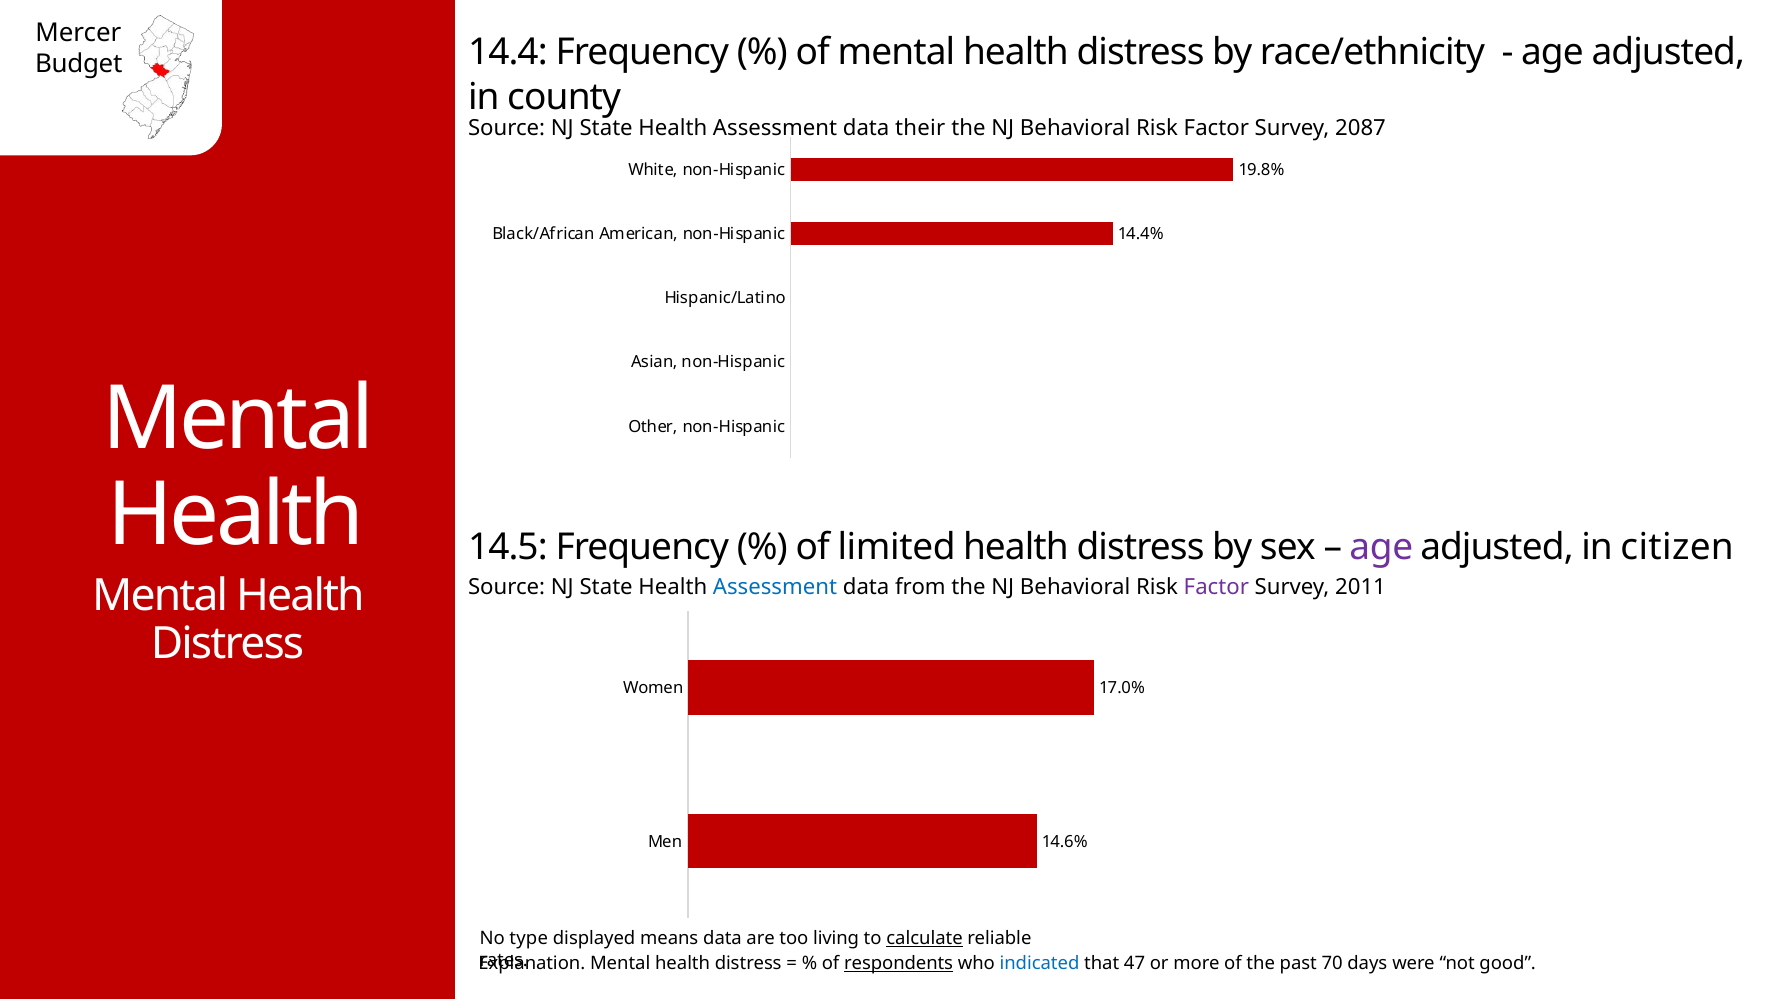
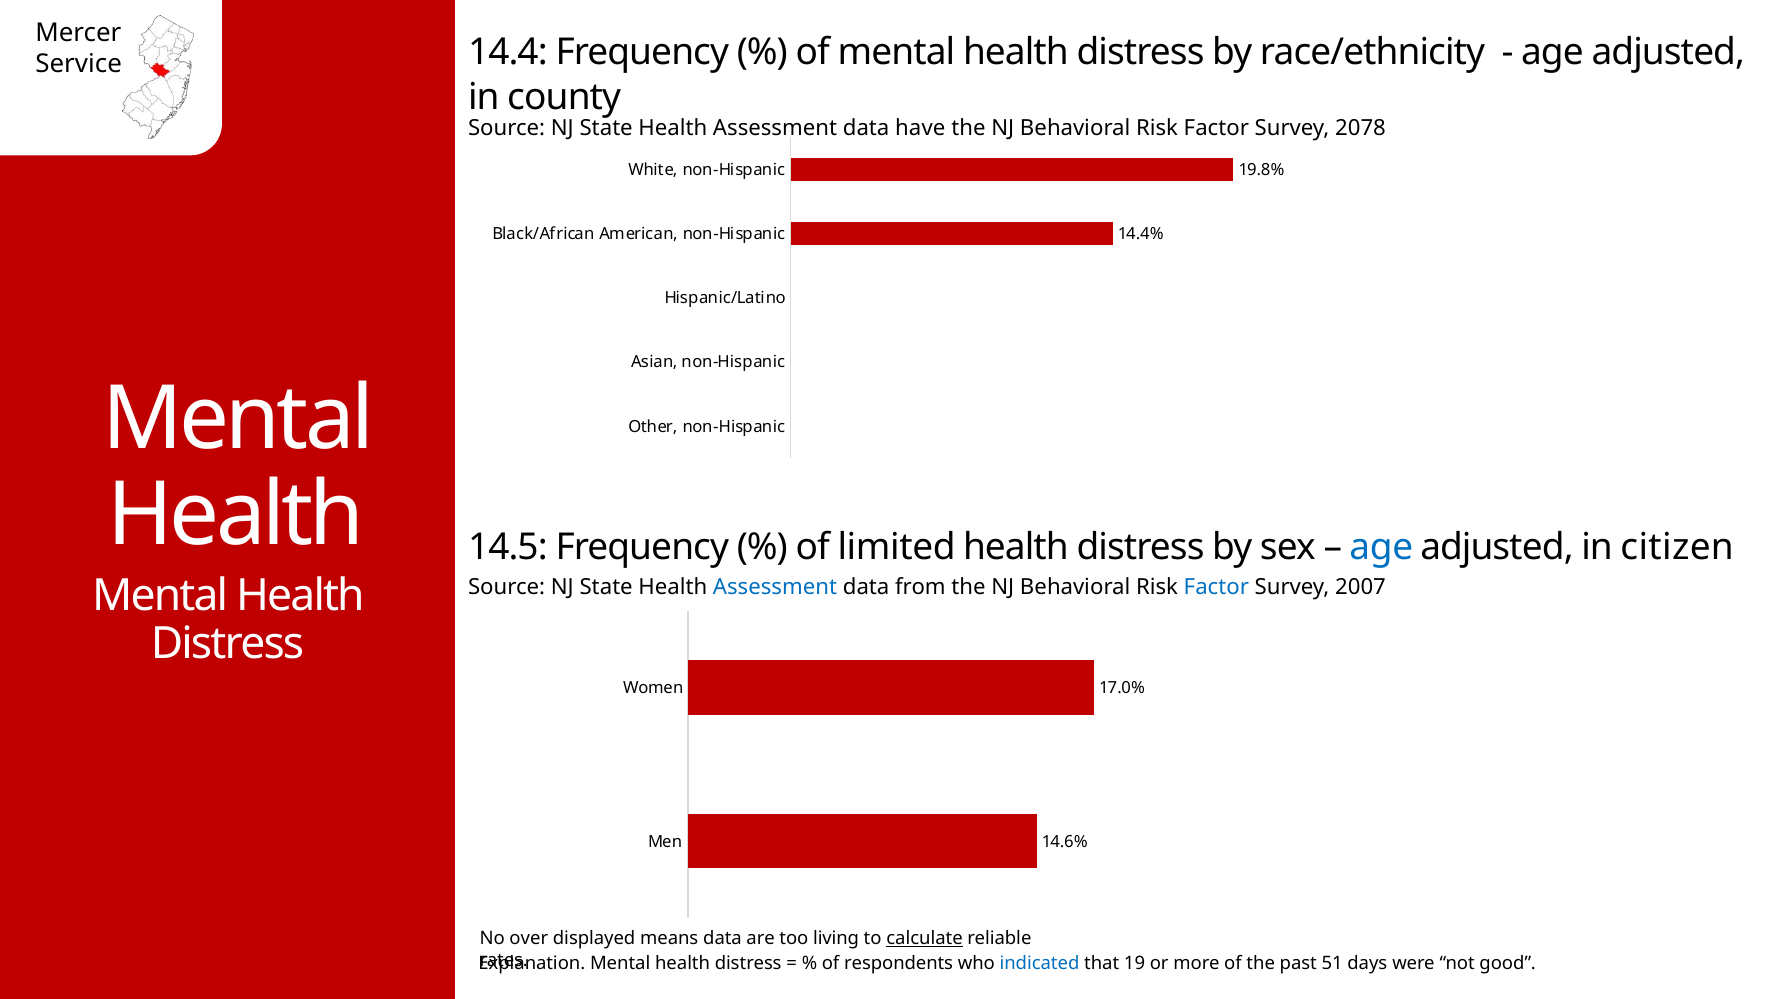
Budget: Budget -> Service (79, 64)
their: their -> have (920, 128)
2087: 2087 -> 2078 (1361, 128)
age colour: purple -> blue (1381, 548)
Factor colour: purple -> blue (1216, 587)
2011: 2011 -> 2007 (1361, 587)
type: type -> over (529, 938)
respondents underline: present -> none (899, 963)
47: 47 -> 19 (1135, 963)
70: 70 -> 51 (1332, 963)
